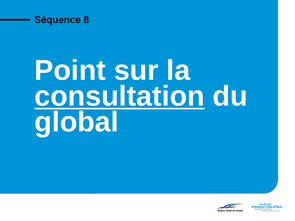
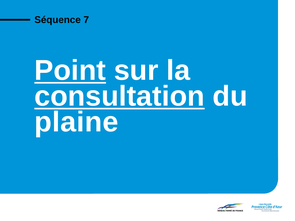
8: 8 -> 7 (86, 20)
Point underline: none -> present (70, 71)
global: global -> plaine (76, 122)
